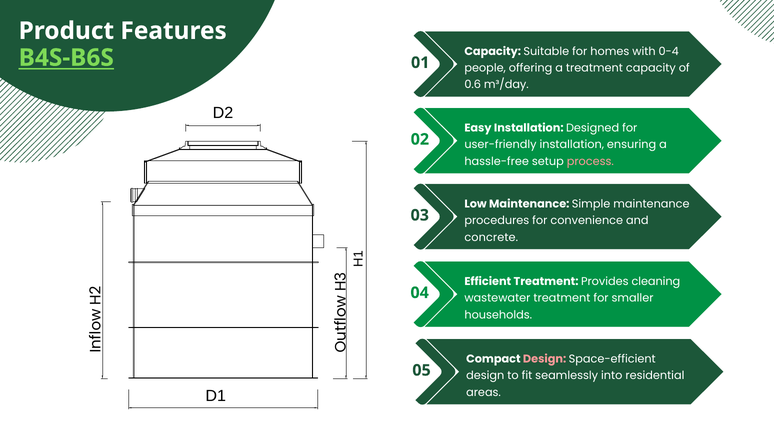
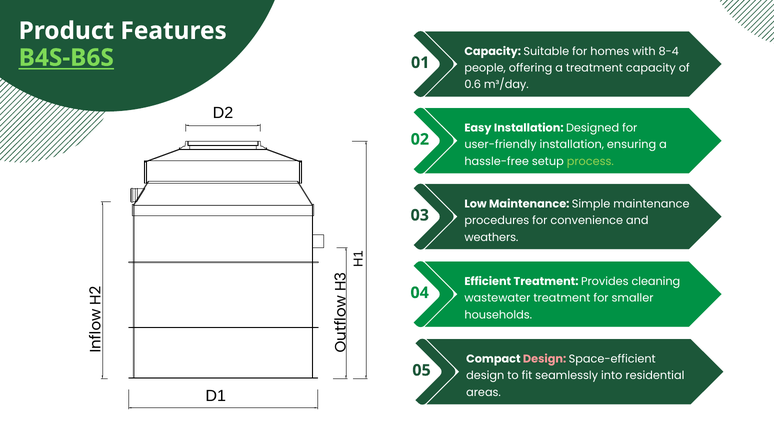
0-4: 0-4 -> 8-4 (669, 51)
process colour: pink -> light green (590, 162)
concrete: concrete -> weathers (491, 238)
